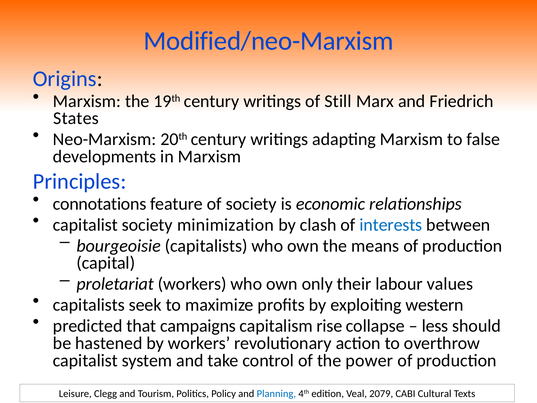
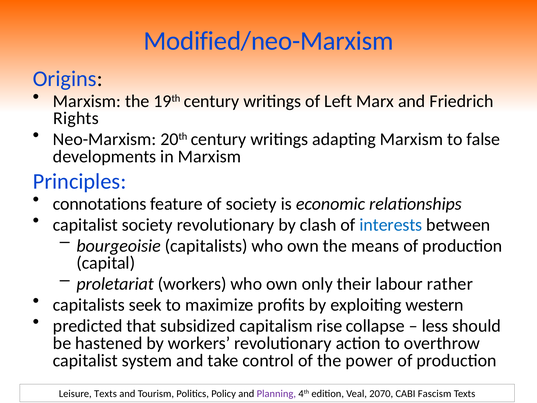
Still: Still -> Left (338, 101)
States: States -> Rights (76, 118)
society minimization: minimization -> revolutionary (226, 225)
values: values -> rather (450, 284)
campaigns: campaigns -> subsidized (198, 326)
Leisure Clegg: Clegg -> Texts (105, 393)
Planning colour: blue -> purple (276, 393)
2079: 2079 -> 2070 (381, 393)
Cultural: Cultural -> Fascism (435, 393)
